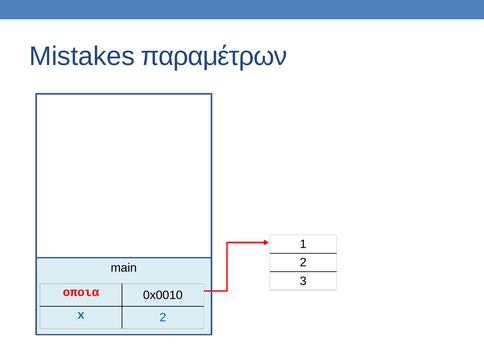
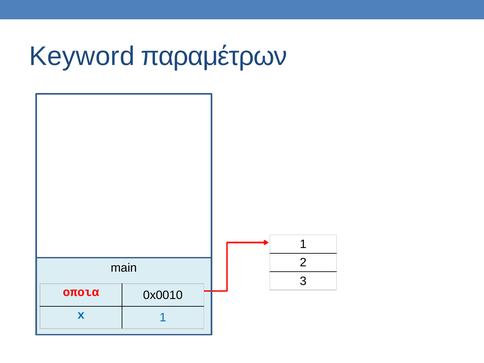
Mistakes: Mistakes -> Keyword (82, 56)
x 2: 2 -> 1 (163, 318)
